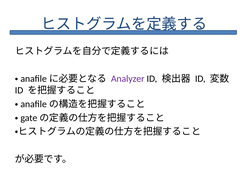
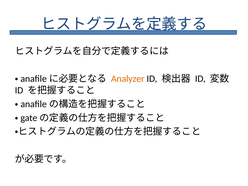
Analyzer colour: purple -> orange (128, 79)
